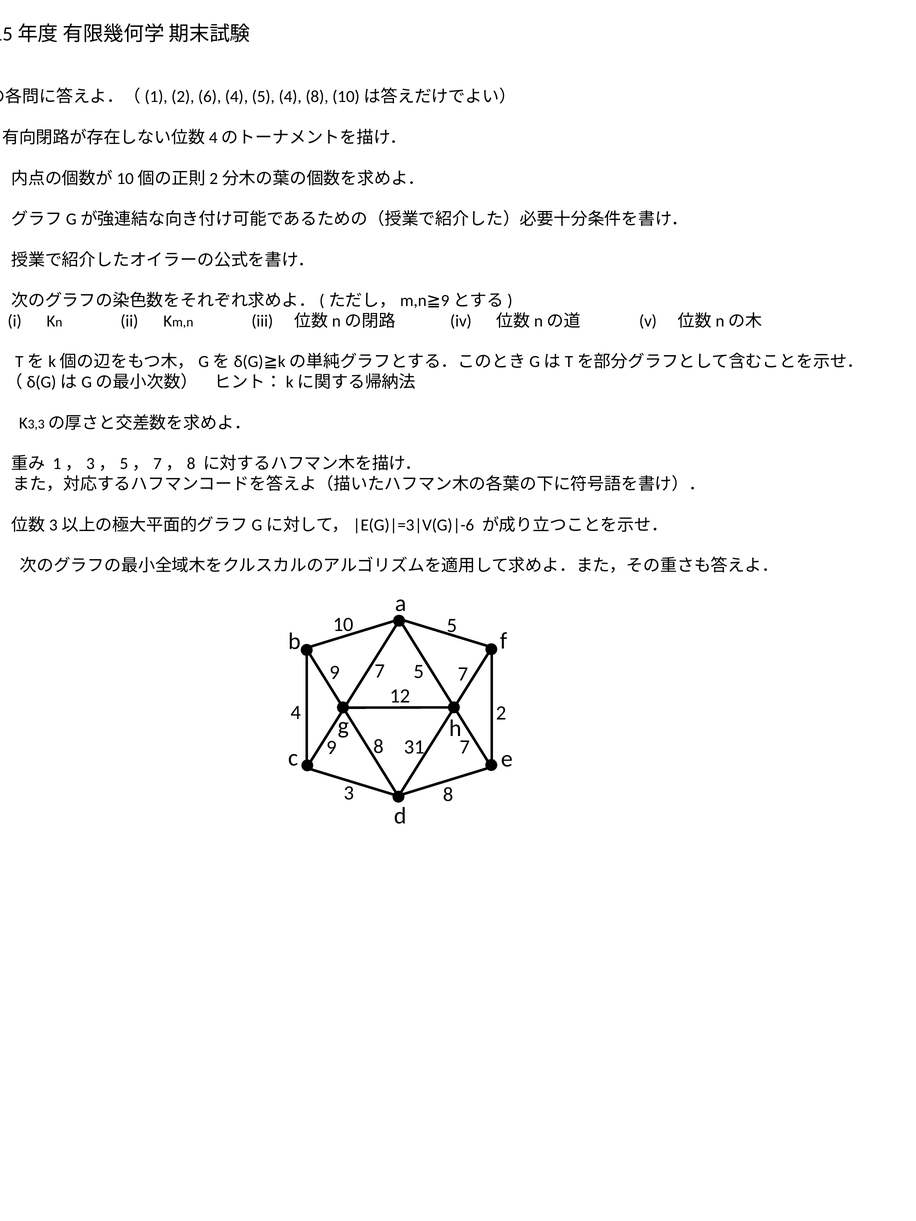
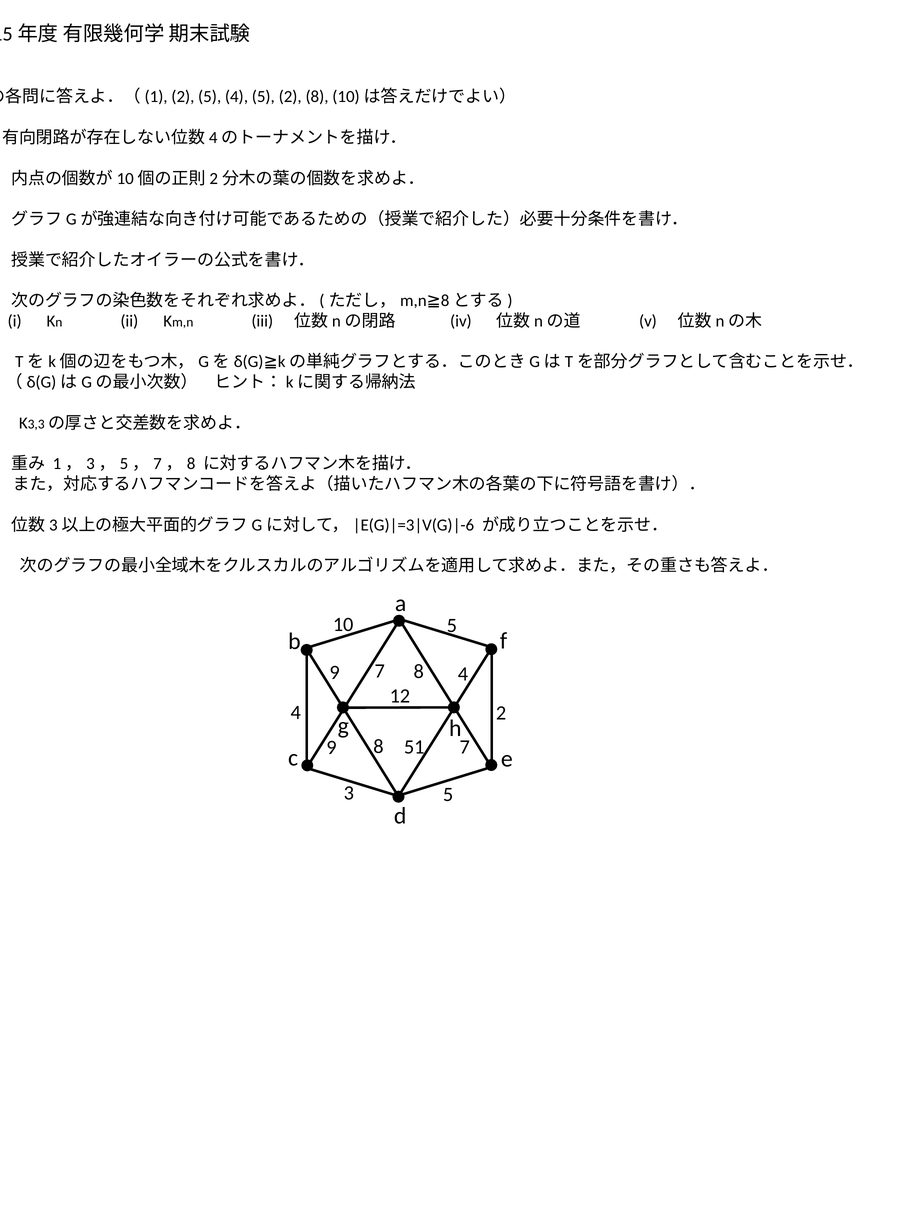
2 6: 6 -> 5 (210, 97)
4 5 4: 4 -> 2 (290, 97)
9: 9 -> 8 (445, 301)
7 5: 5 -> 8 (419, 672)
9 7: 7 -> 4 (463, 674)
31: 31 -> 51 (414, 747)
3 8: 8 -> 5 (448, 795)
